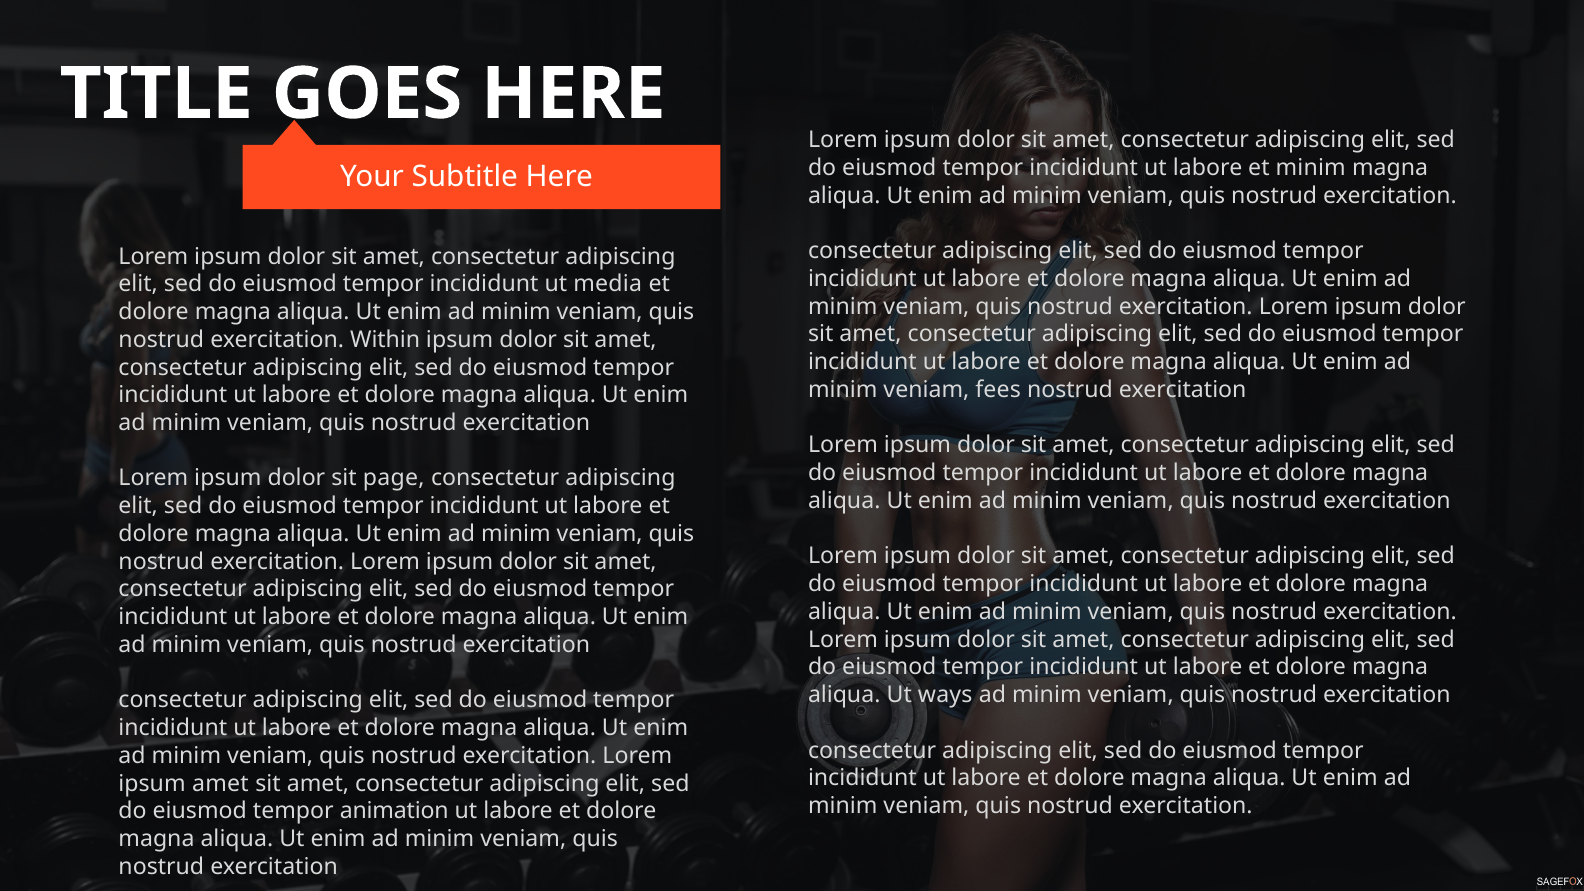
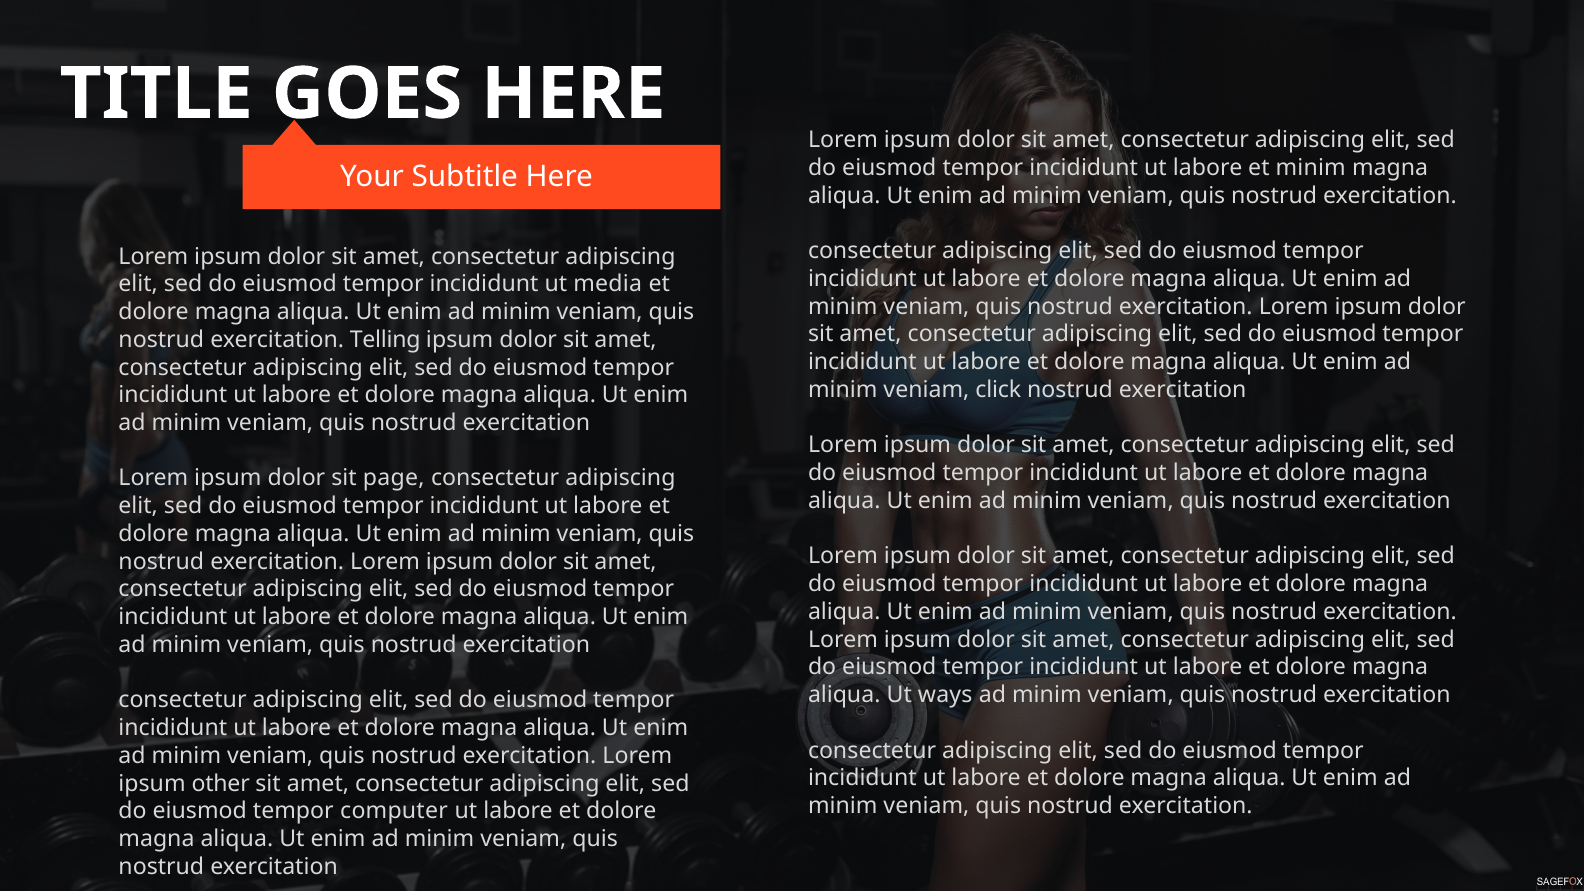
Within: Within -> Telling (385, 340)
fees: fees -> click (998, 390)
ipsum amet: amet -> other (221, 783)
animation: animation -> computer (394, 811)
